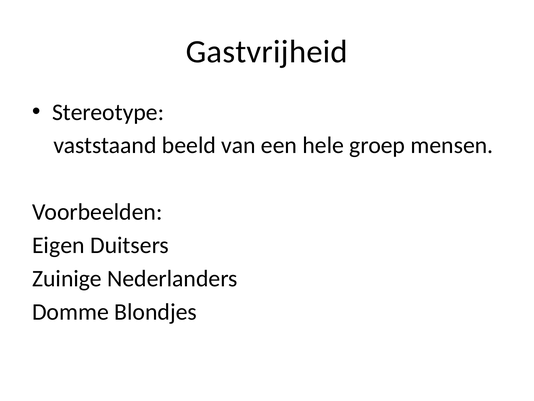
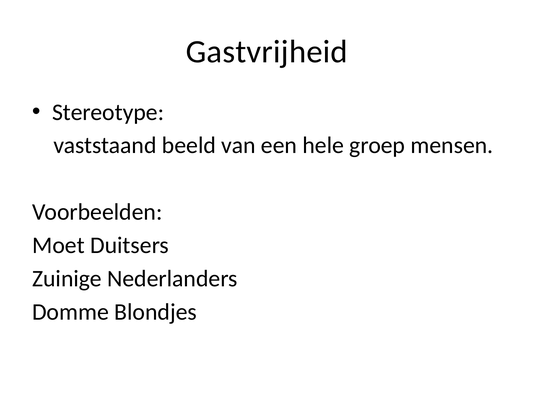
Eigen: Eigen -> Moet (58, 245)
